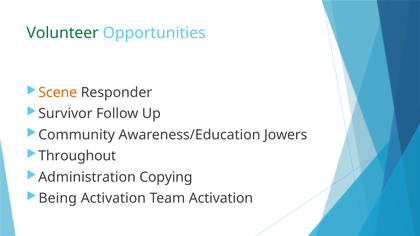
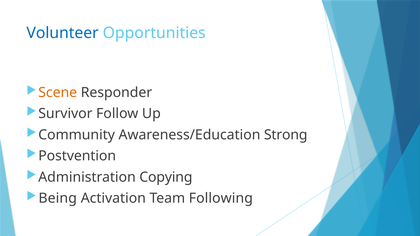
Volunteer colour: green -> blue (63, 33)
Jowers: Jowers -> Strong (286, 135)
Throughout: Throughout -> Postvention (77, 156)
Team Activation: Activation -> Following (221, 199)
